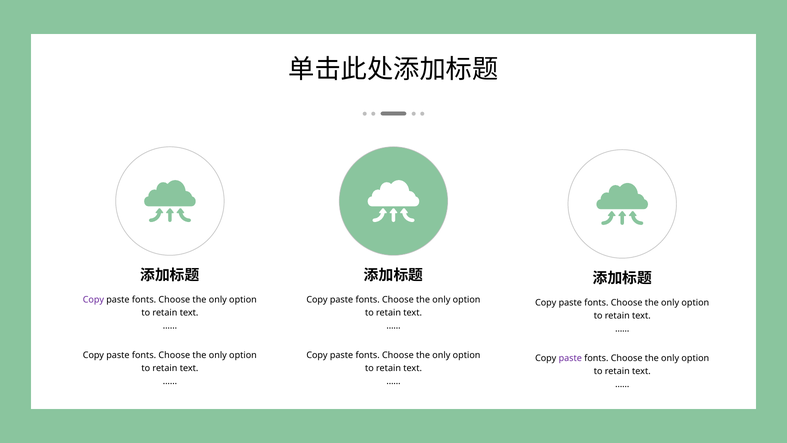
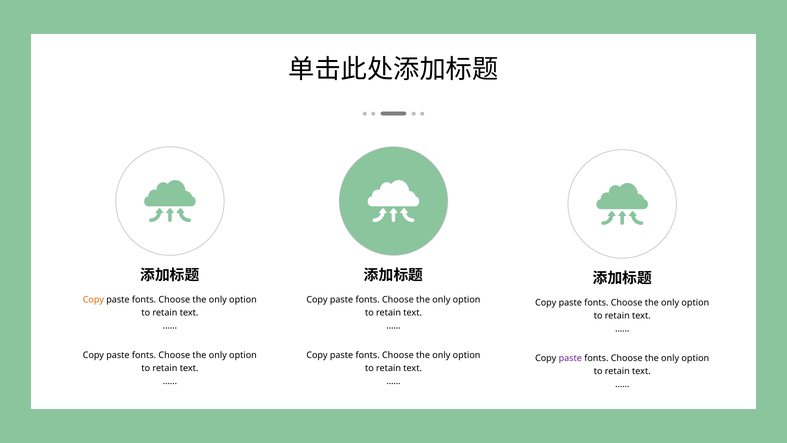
Copy colour: purple -> orange (93, 300)
